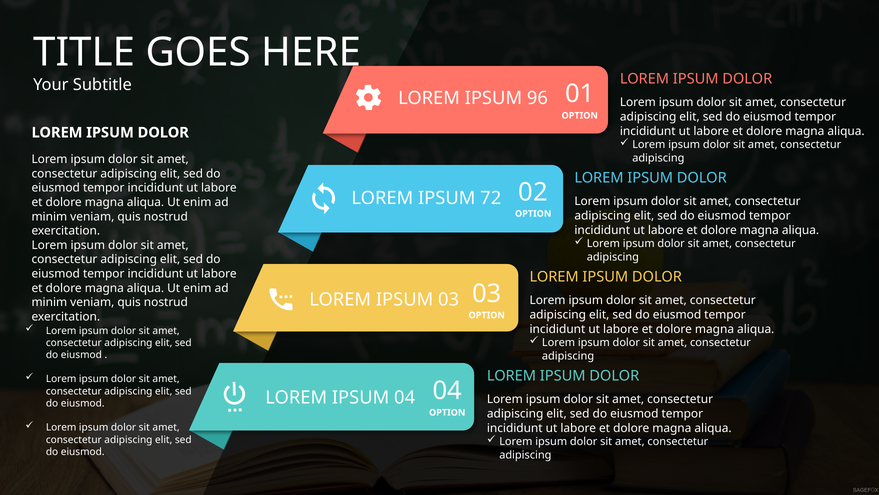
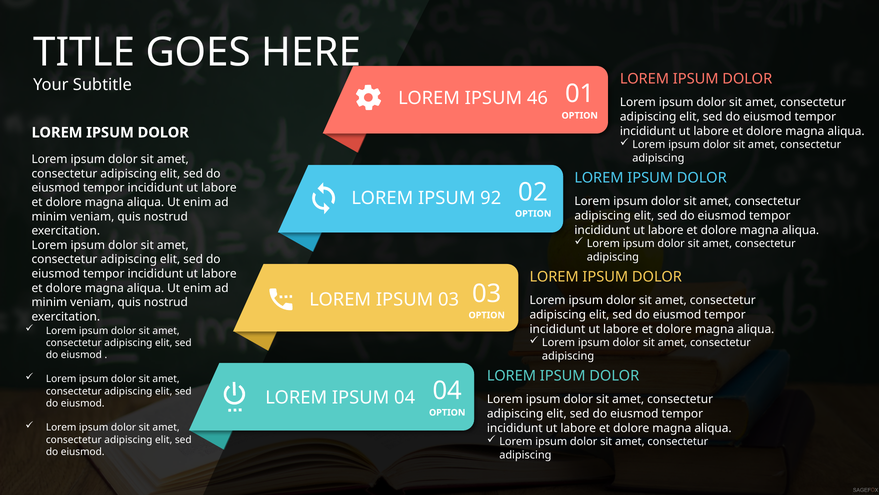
96: 96 -> 46 (537, 98)
72: 72 -> 92 (491, 198)
